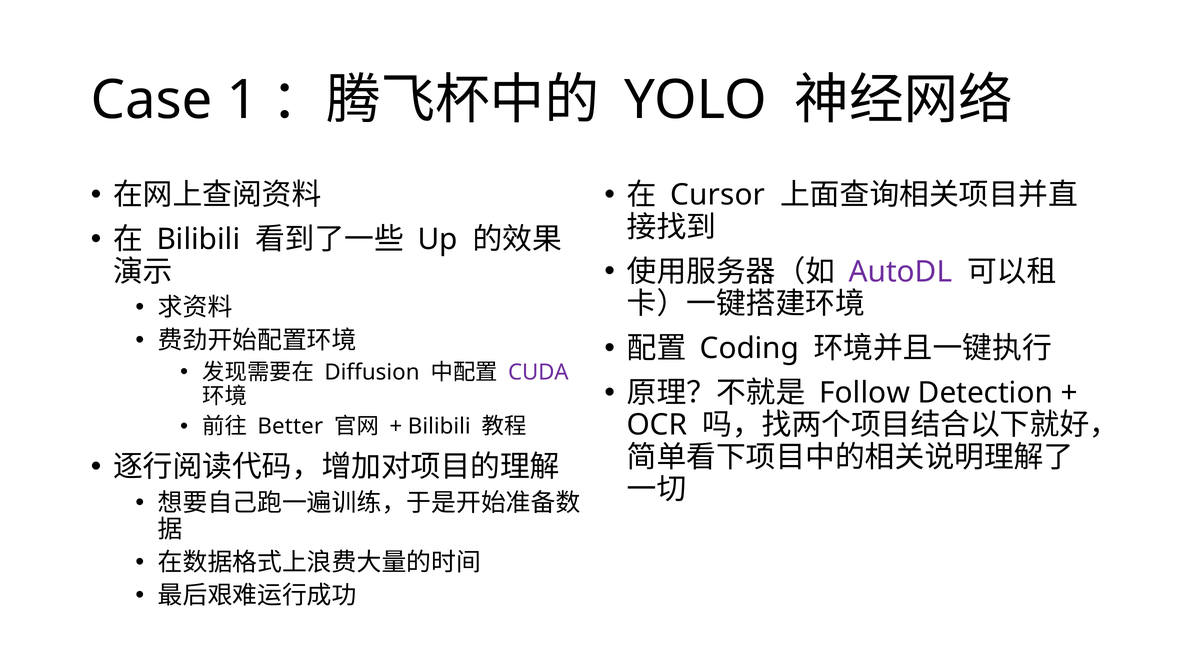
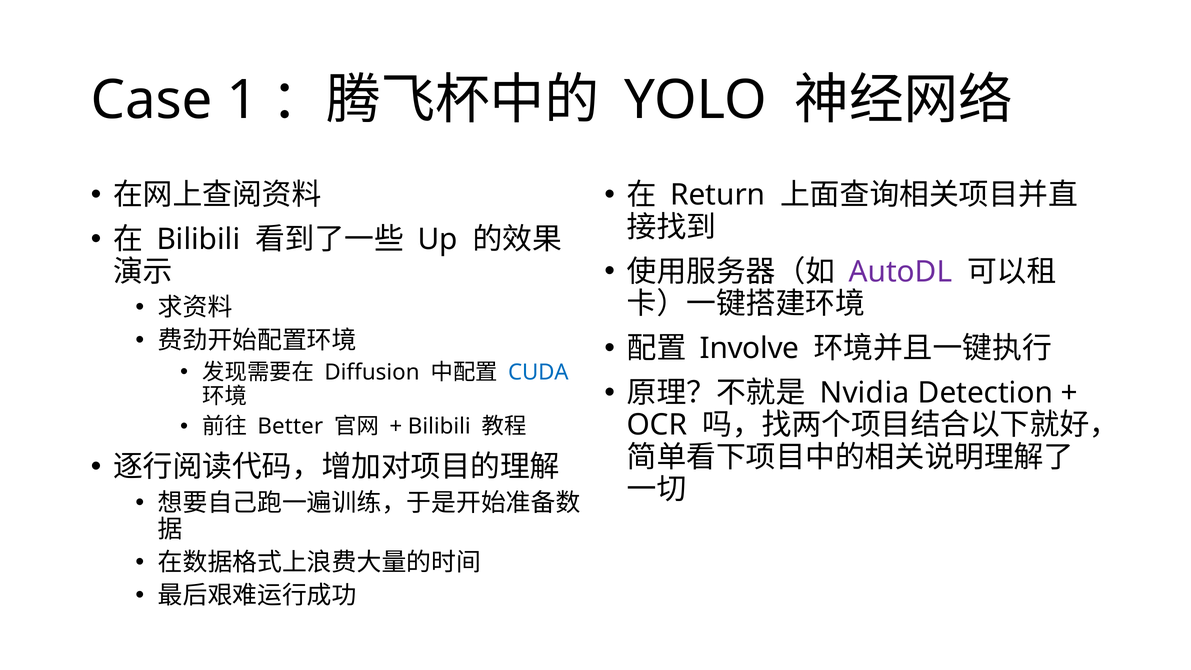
Cursor: Cursor -> Return (718, 195)
Coding: Coding -> Involve (749, 348)
CUDA colour: purple -> blue (538, 372)
Follow: Follow -> Nvidia (864, 393)
